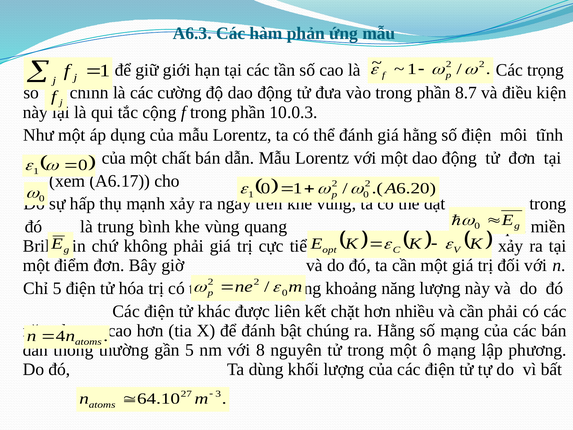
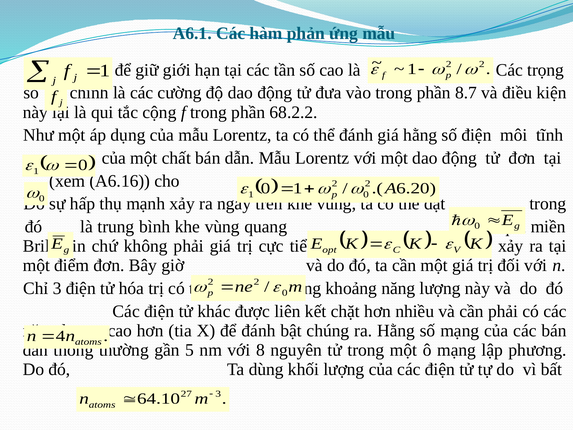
A6.3: A6.3 -> A6.1 (192, 33)
10.0.3: 10.0.3 -> 68.2.2 (294, 112)
A6.17: A6.17 -> A6.16 (120, 181)
Chỉ 5: 5 -> 3 (57, 288)
